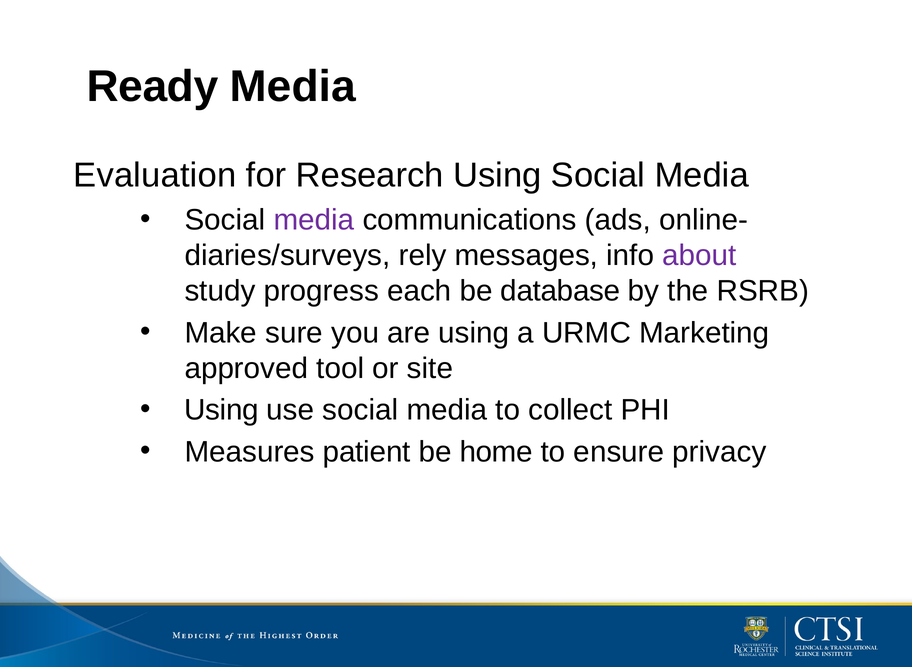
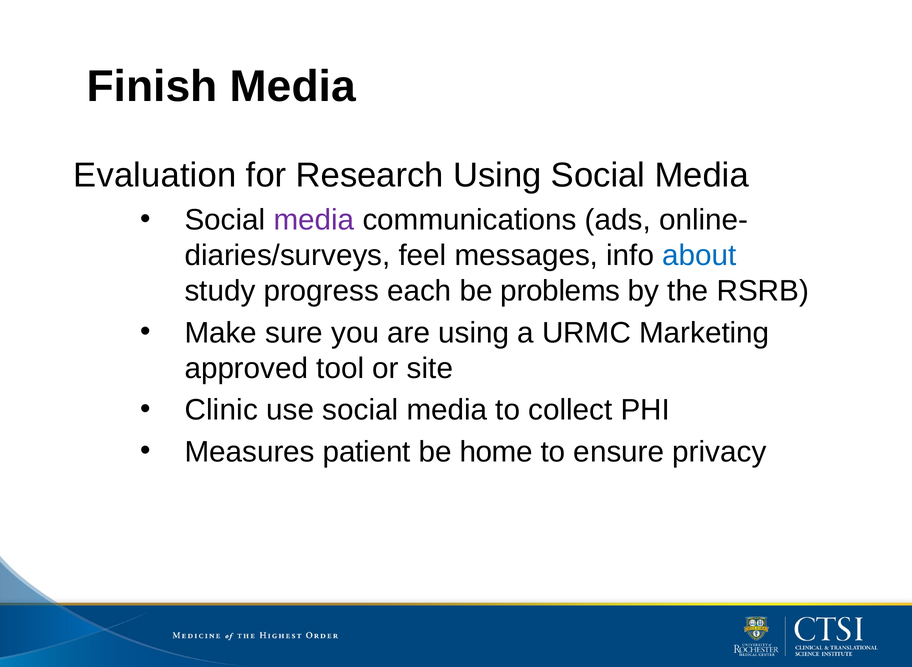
Ready: Ready -> Finish (152, 87)
rely: rely -> feel (423, 256)
about colour: purple -> blue (699, 256)
database: database -> problems (560, 291)
Using: Using -> Clinic (221, 410)
